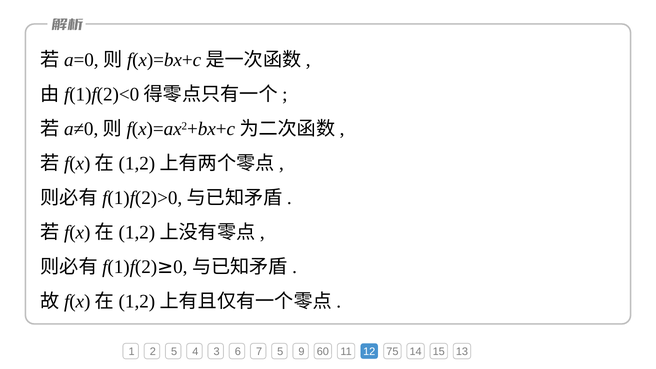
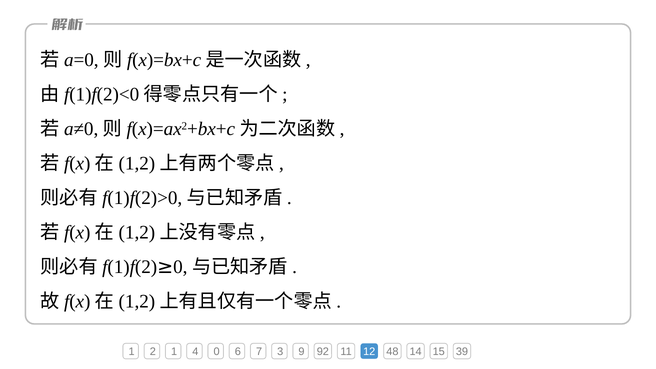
2 5: 5 -> 1 (174, 352)
3: 3 -> 0 (217, 352)
7 5: 5 -> 3 (280, 352)
60: 60 -> 92 (323, 352)
75: 75 -> 48 (392, 352)
13: 13 -> 39 (462, 352)
